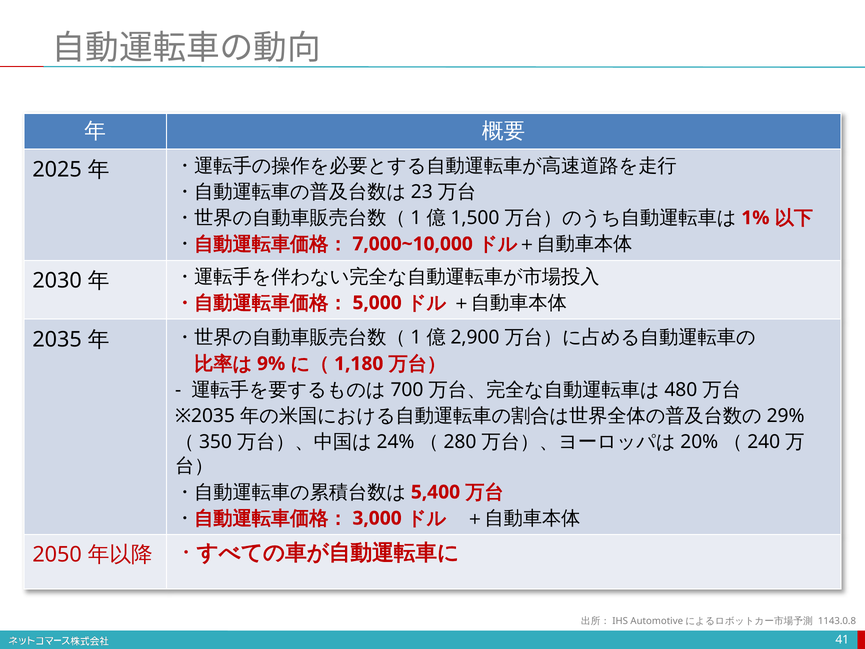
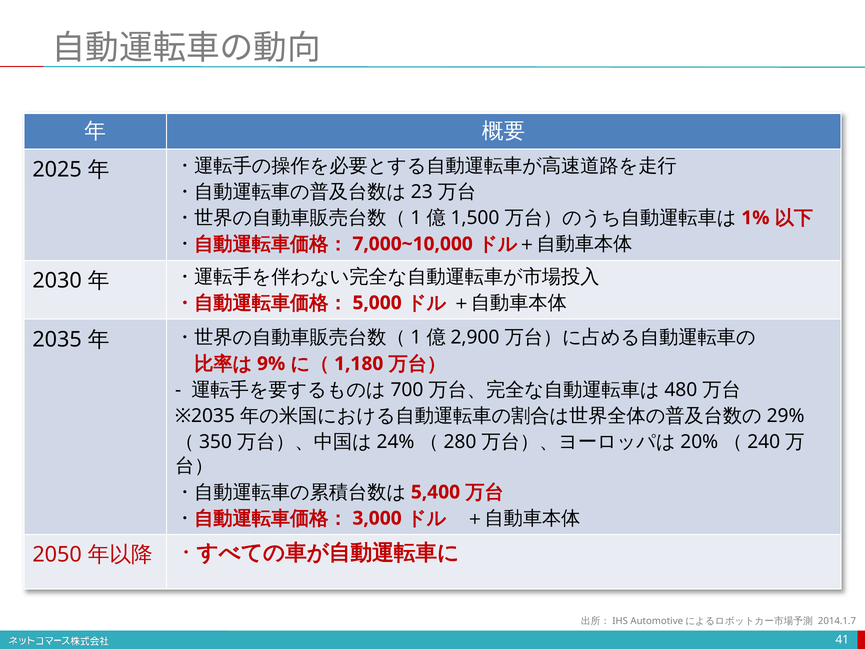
1143.0.8: 1143.0.8 -> 2014.1.7 (837, 621)
